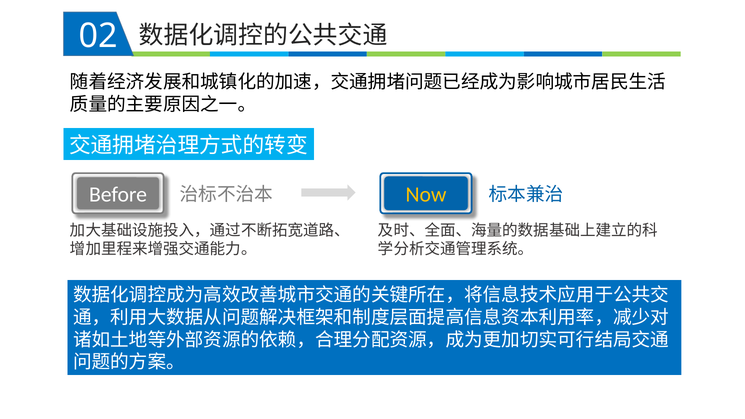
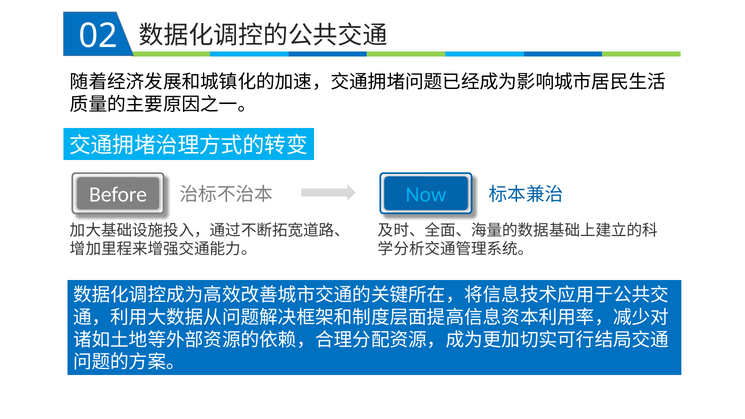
Now colour: yellow -> light blue (426, 195)
